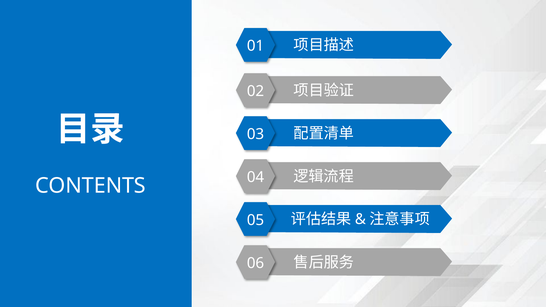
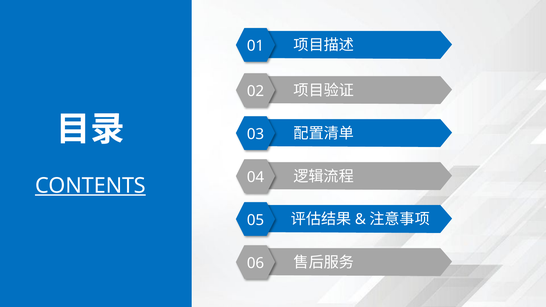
CONTENTS underline: none -> present (90, 186)
